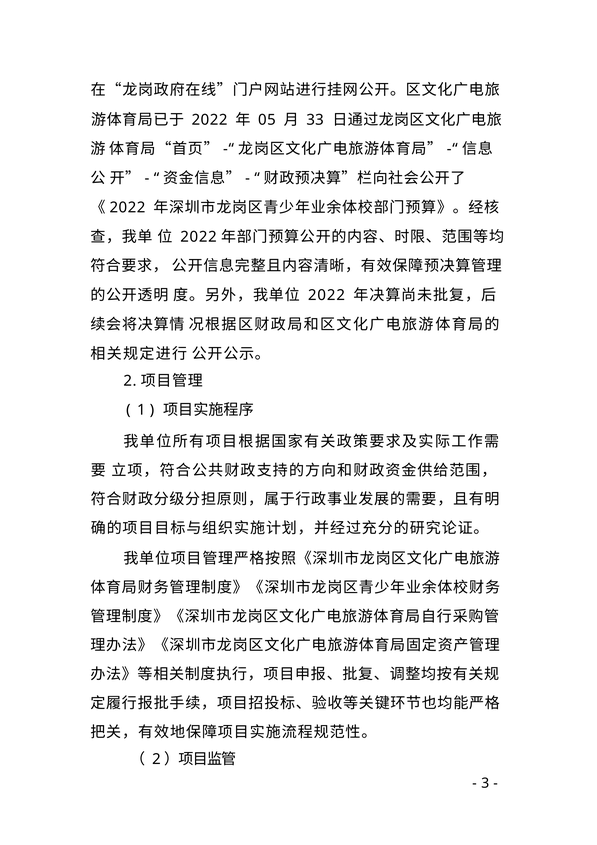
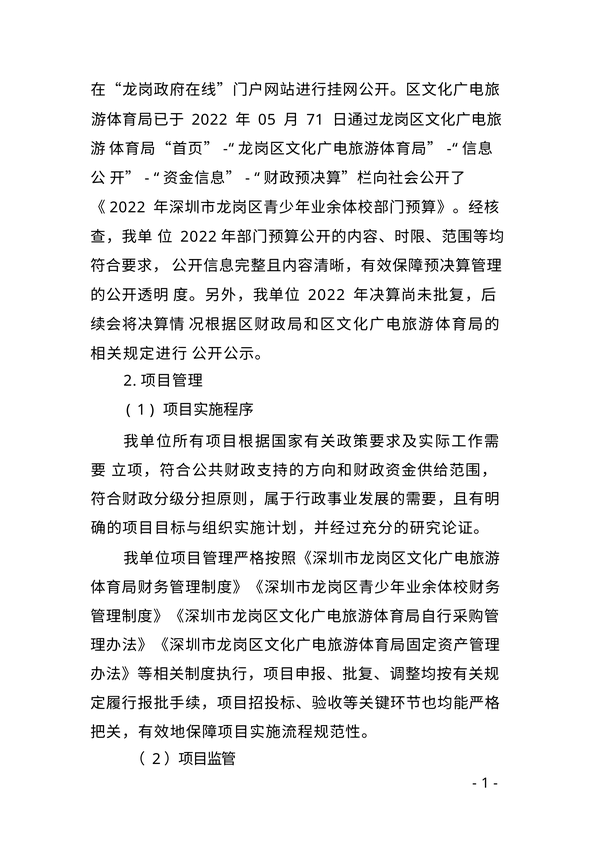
33: 33 -> 71 (315, 120)
3: 3 -> 1 (485, 783)
